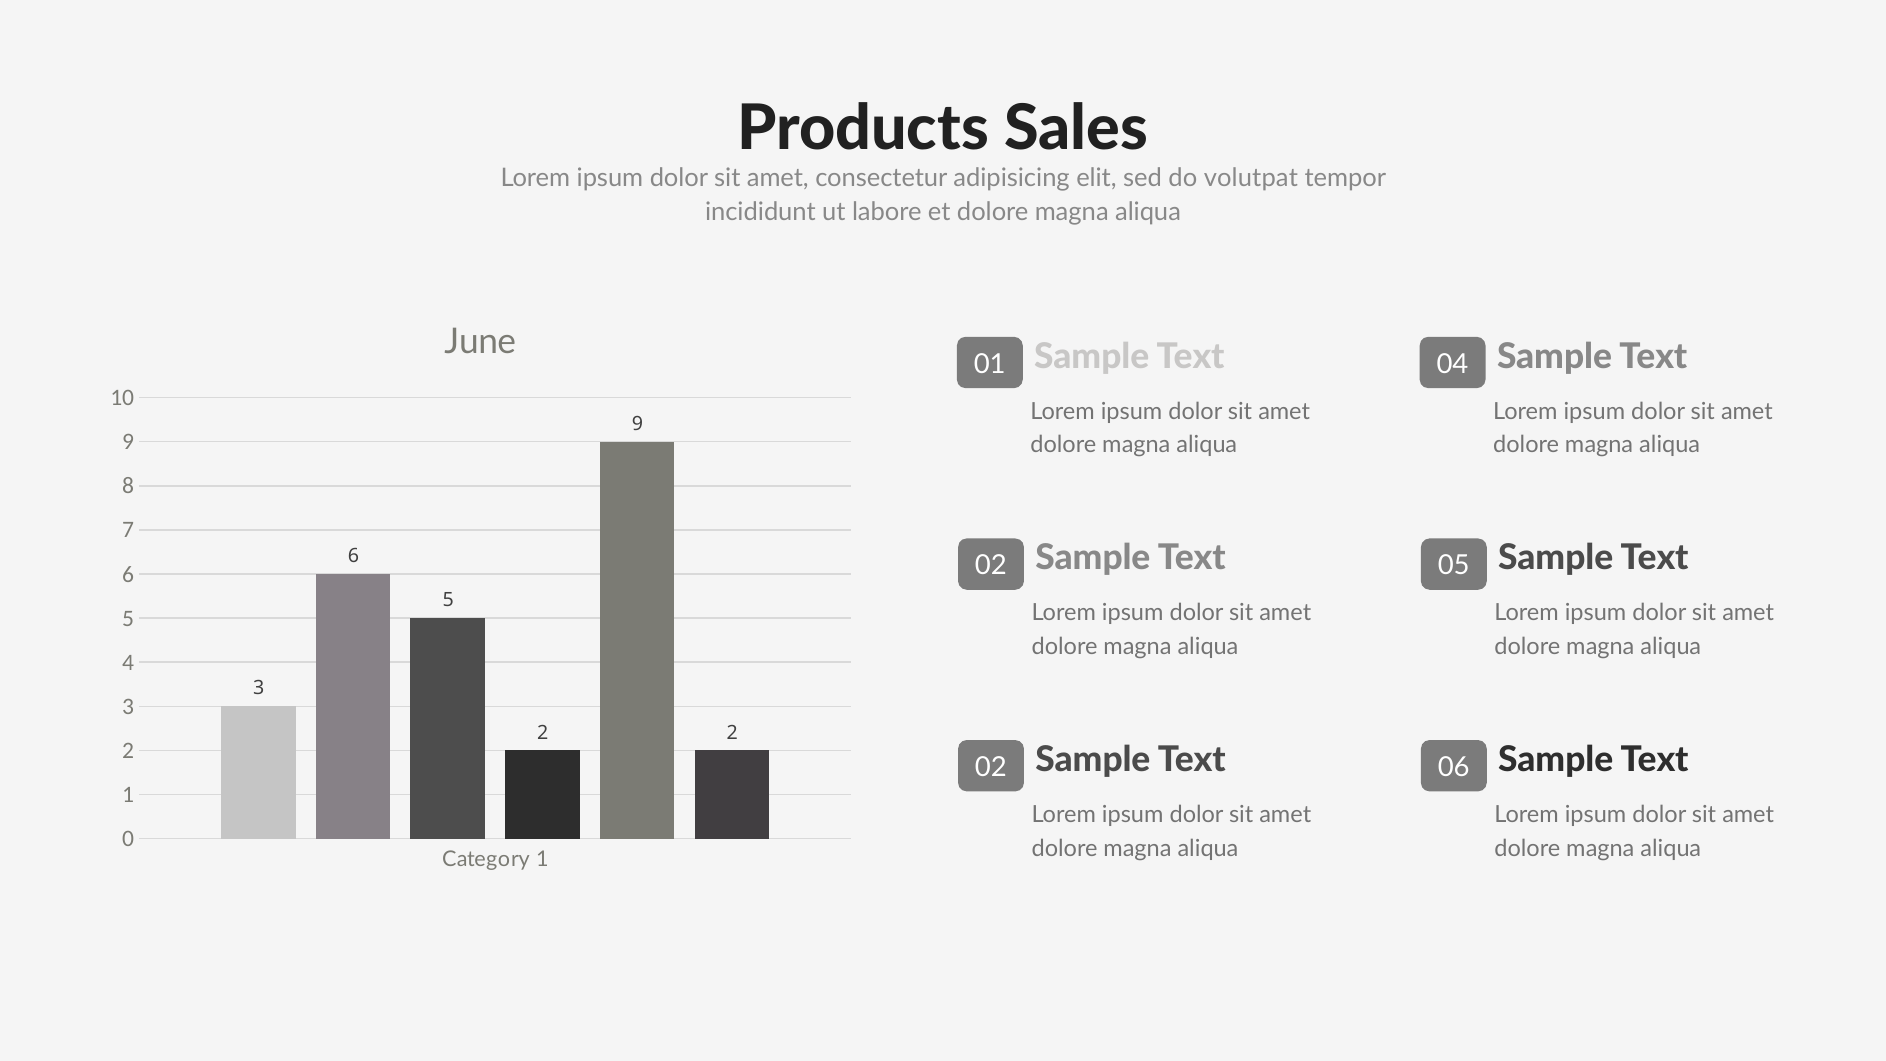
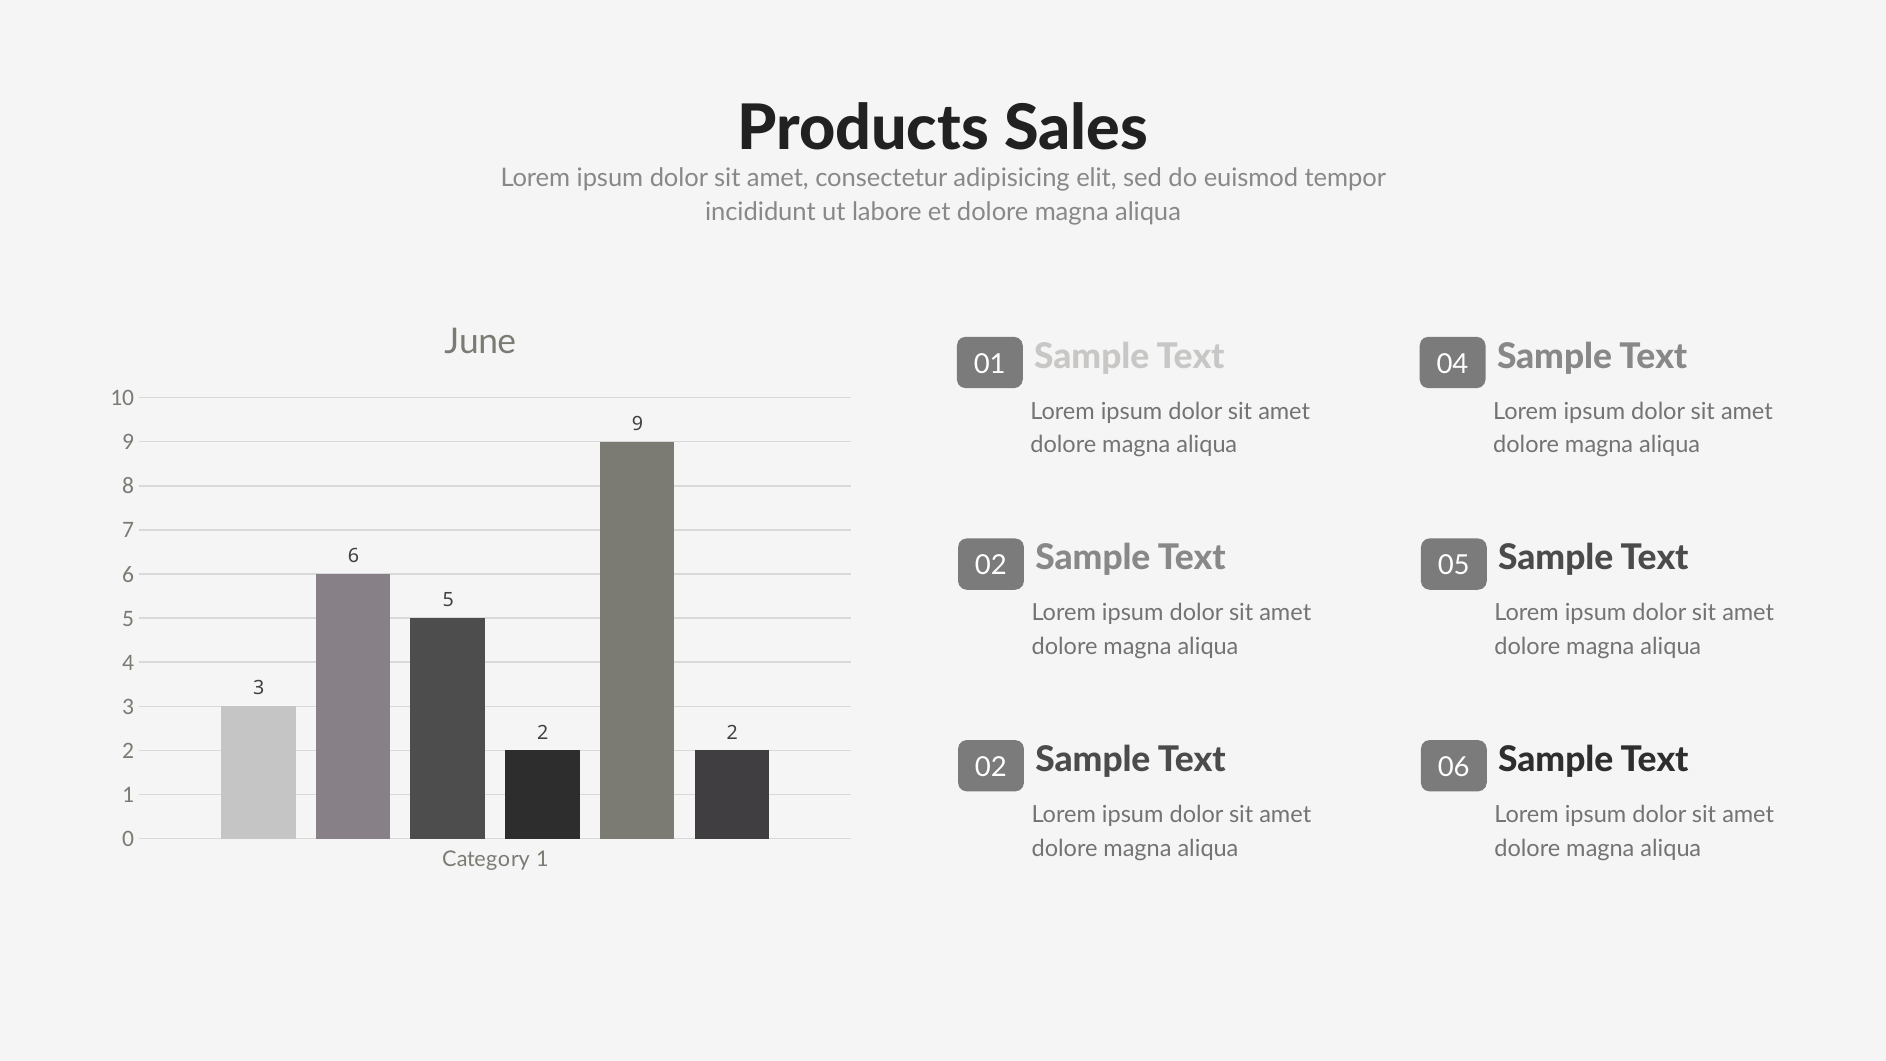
volutpat: volutpat -> euismod (1251, 178)
